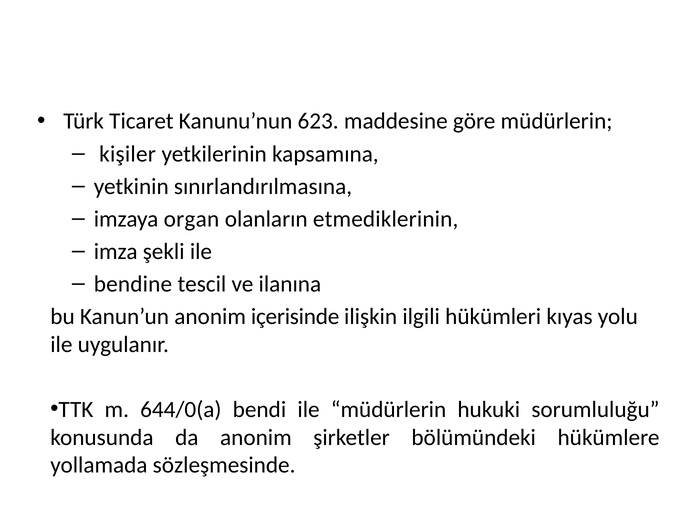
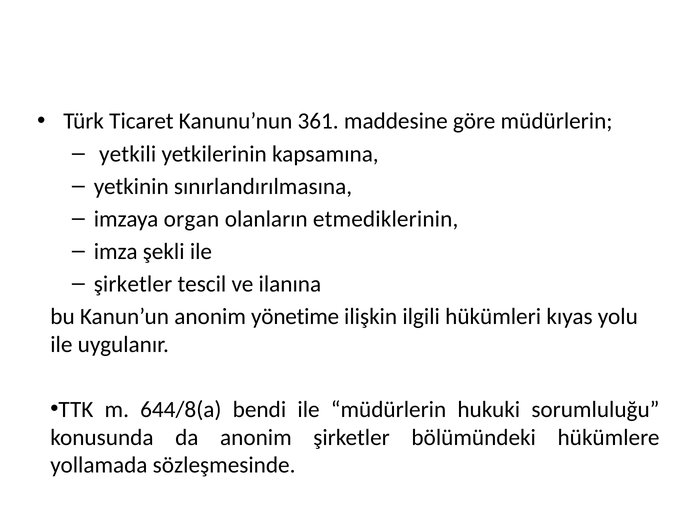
623: 623 -> 361 (318, 121)
kişiler: kişiler -> yetkili (128, 154)
bendine: bendine -> şirketler (133, 284)
içerisinde: içerisinde -> yönetime (295, 316)
644/0(a: 644/0(a -> 644/8(a (181, 409)
